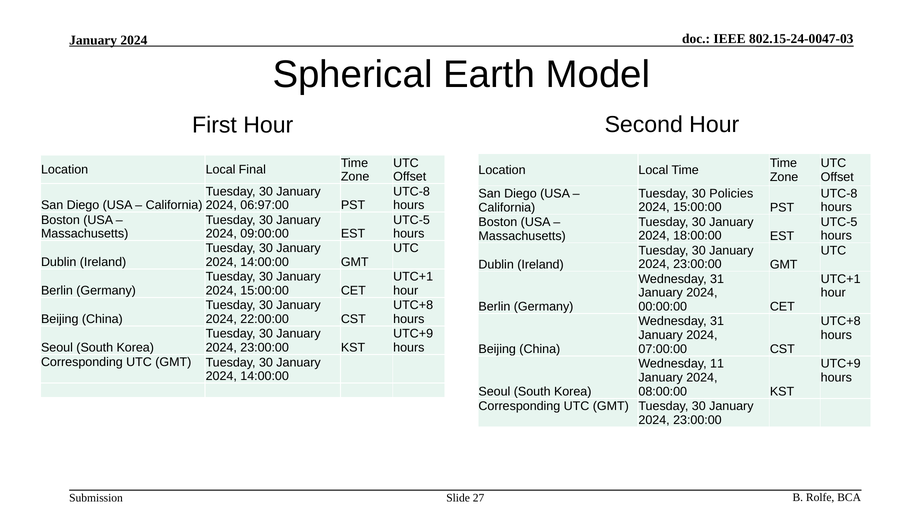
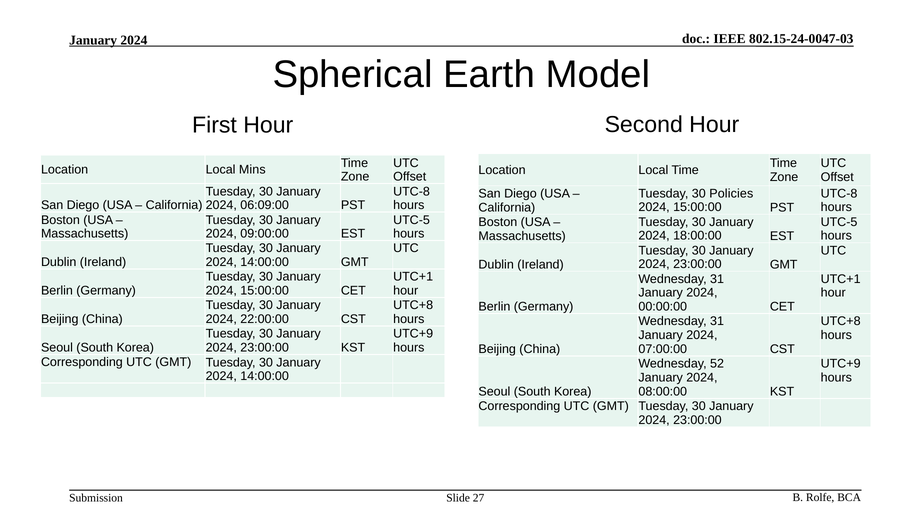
Final: Final -> Mins (252, 170)
06:97:00: 06:97:00 -> 06:09:00 (265, 205)
11: 11 -> 52 (717, 364)
